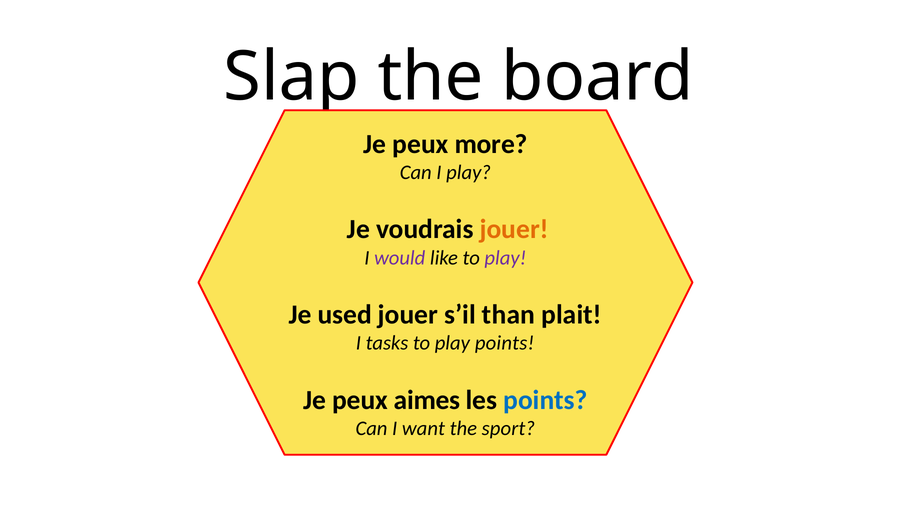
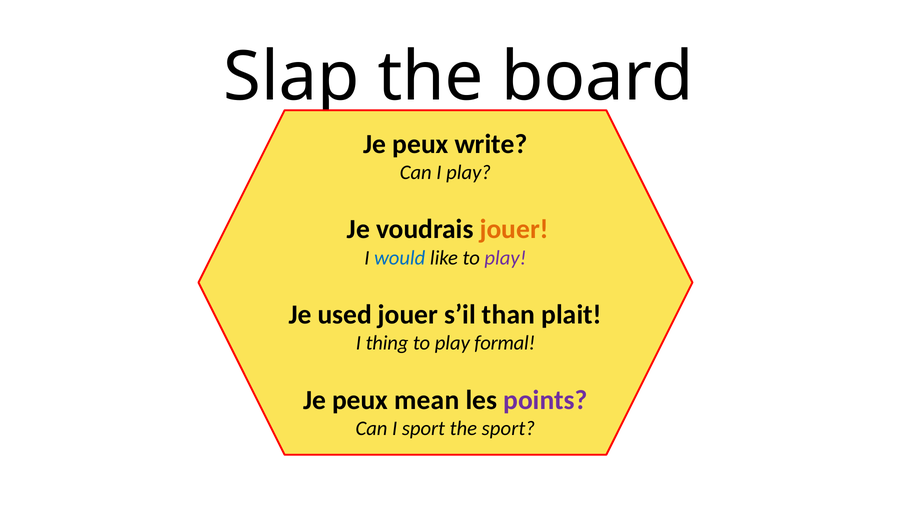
more: more -> write (491, 144)
would colour: purple -> blue (400, 258)
tasks: tasks -> thing (387, 343)
play points: points -> formal (505, 343)
aimes: aimes -> mean (427, 400)
points colour: blue -> purple (545, 400)
I want: want -> sport (423, 428)
